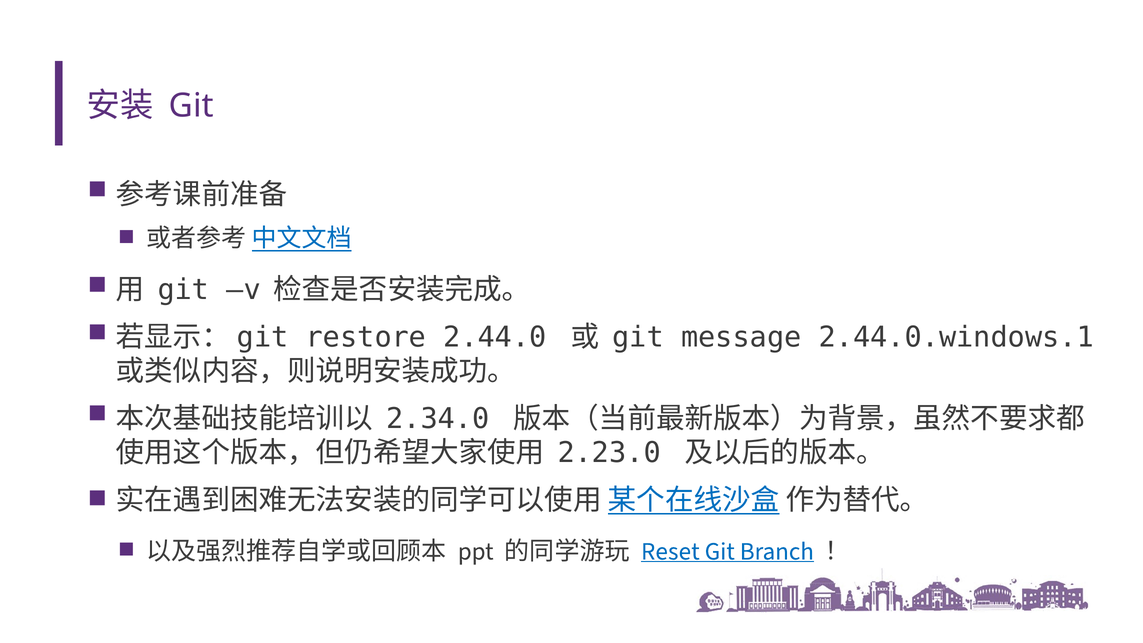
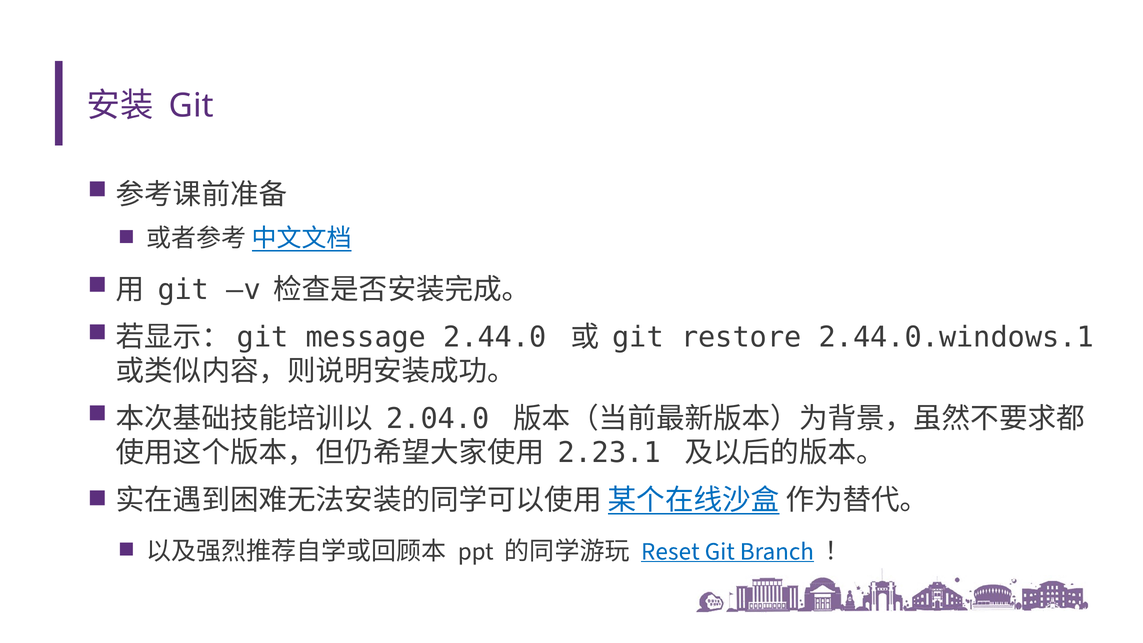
restore: restore -> message (366, 337)
message: message -> restore (741, 337)
2.34.0: 2.34.0 -> 2.04.0 (438, 419)
2.23.0: 2.23.0 -> 2.23.1 (609, 453)
